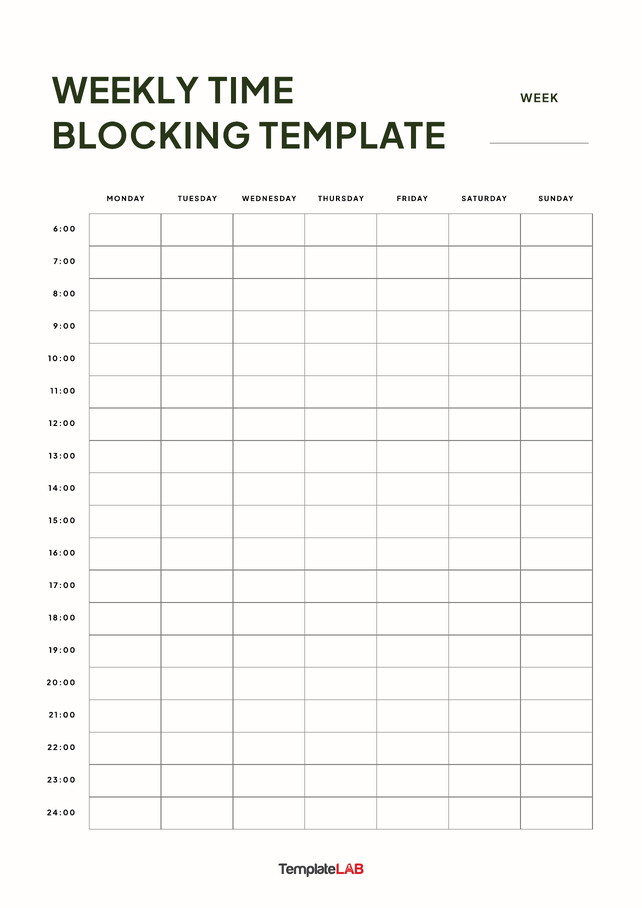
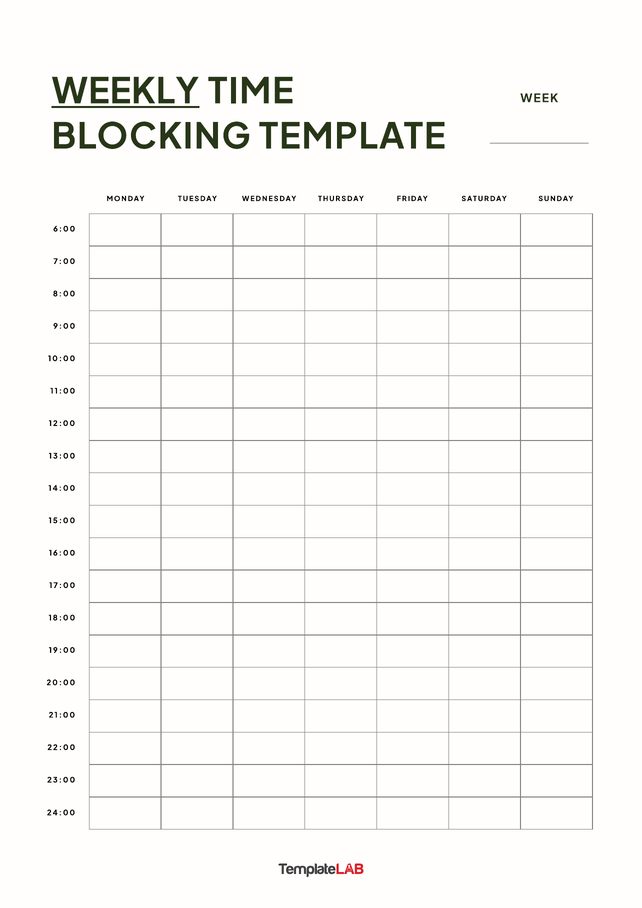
WEEKLY underline: none -> present (125, 92)
